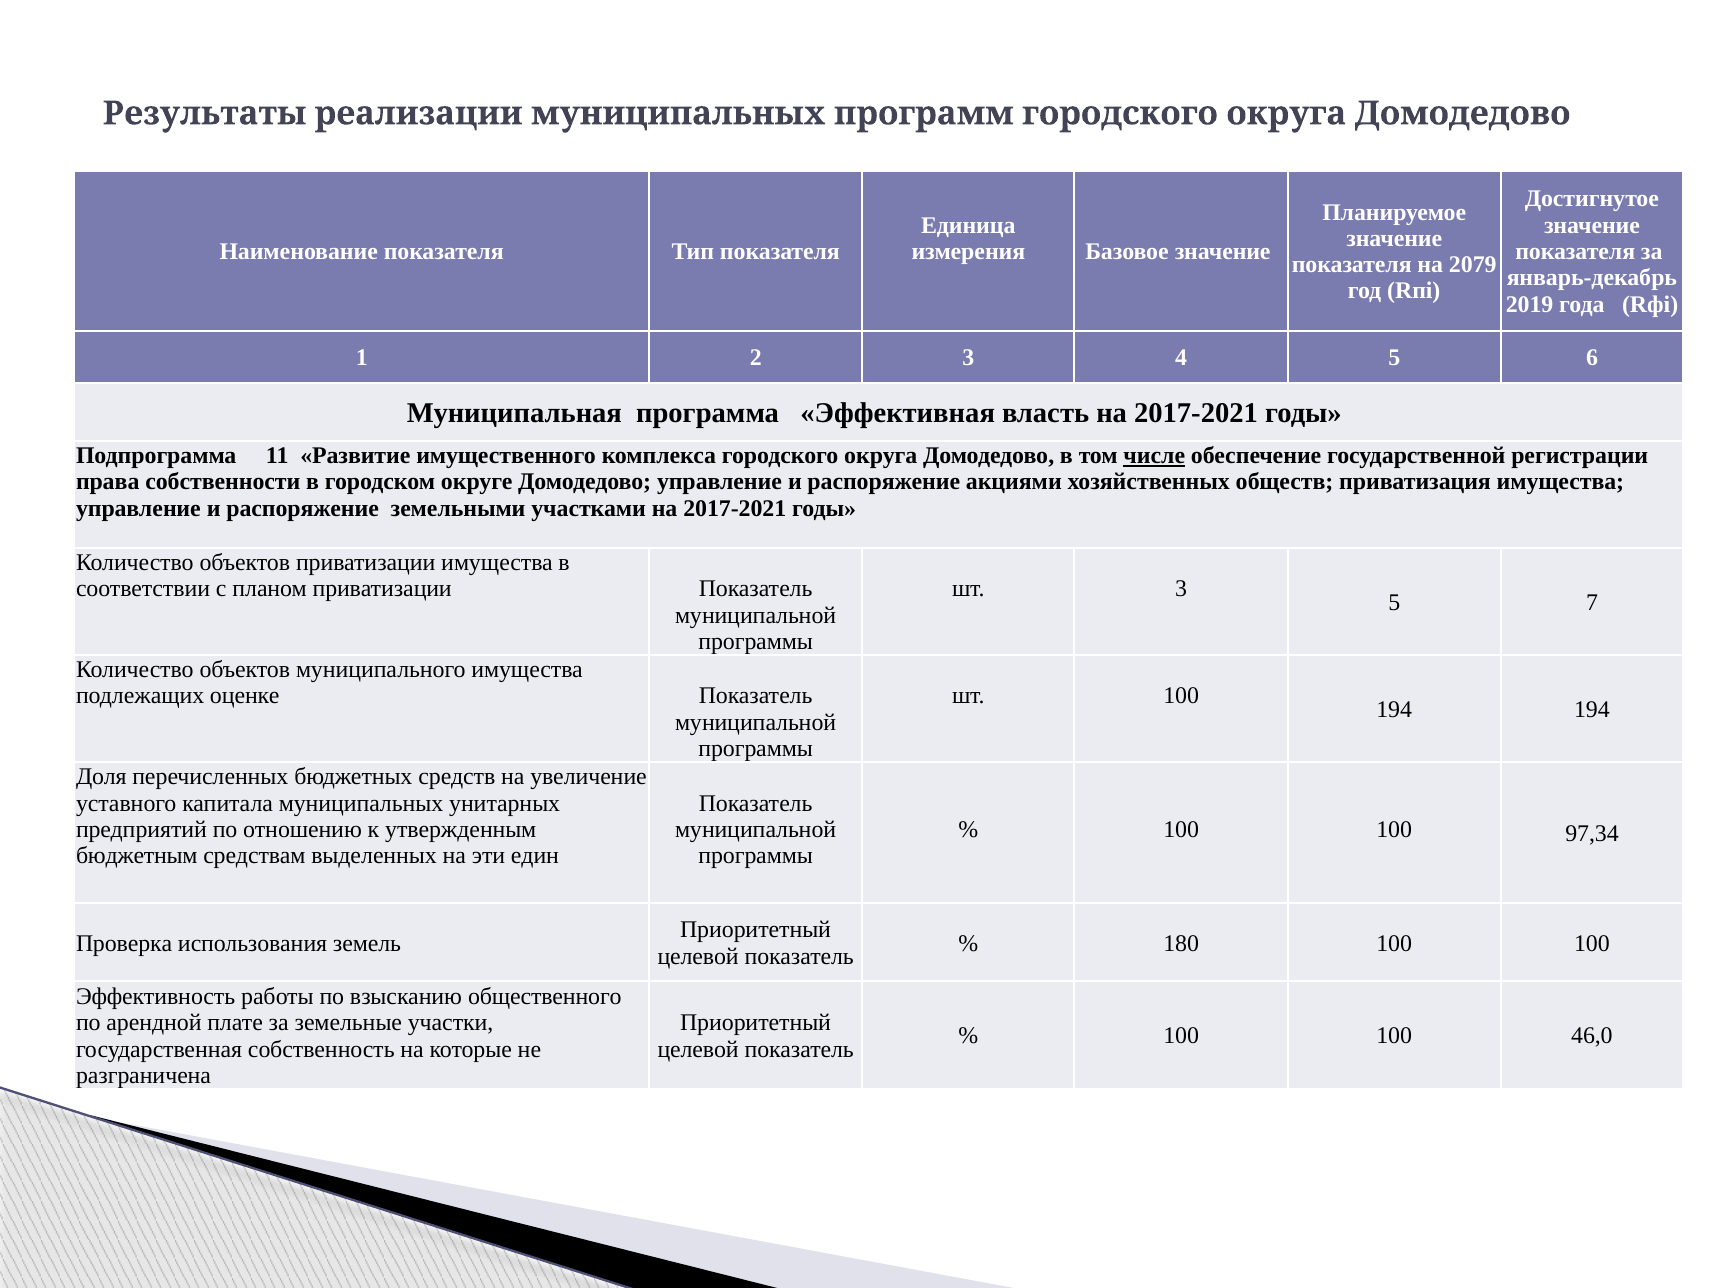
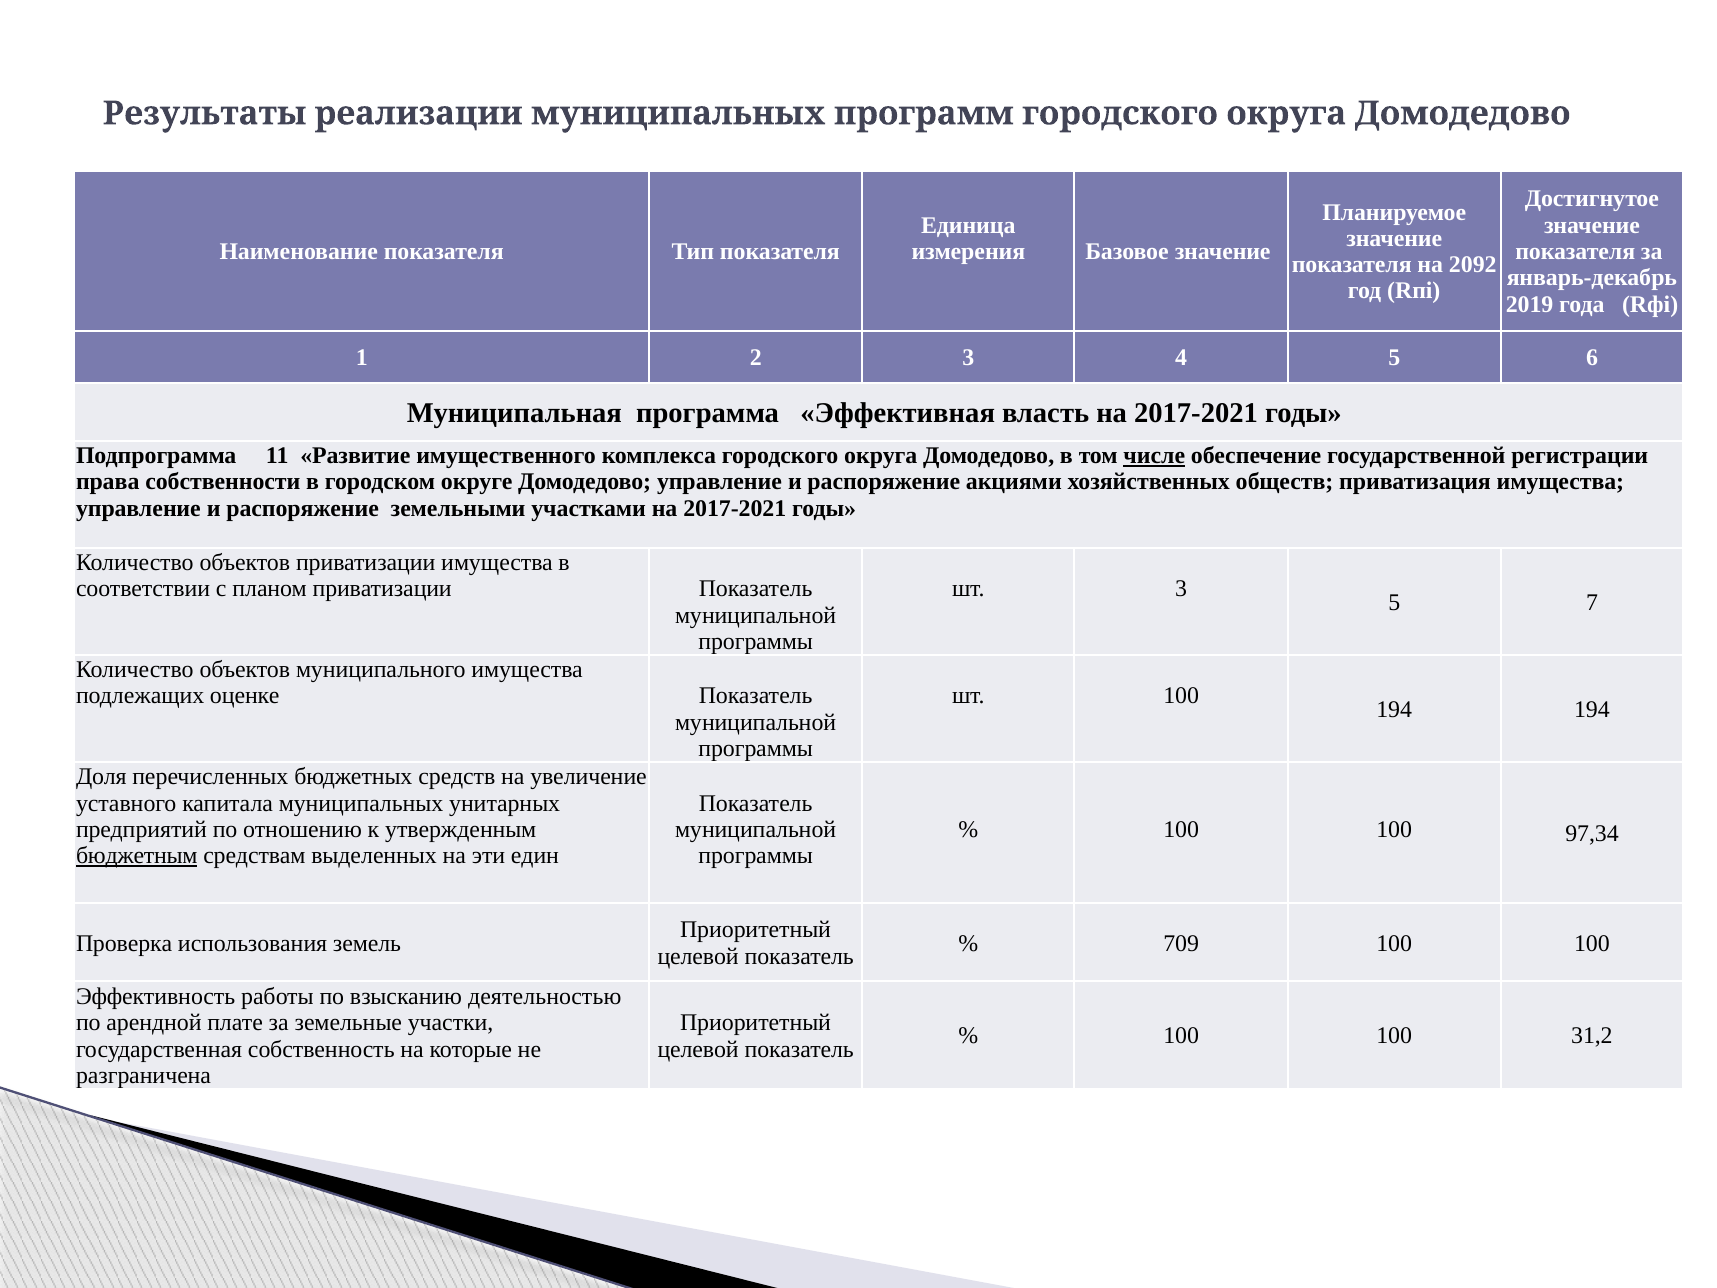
2079: 2079 -> 2092 (1473, 265)
бюджетным underline: none -> present (137, 856)
180: 180 -> 709 (1181, 943)
общественного: общественного -> деятельностью (545, 997)
46,0: 46,0 -> 31,2 (1592, 1036)
